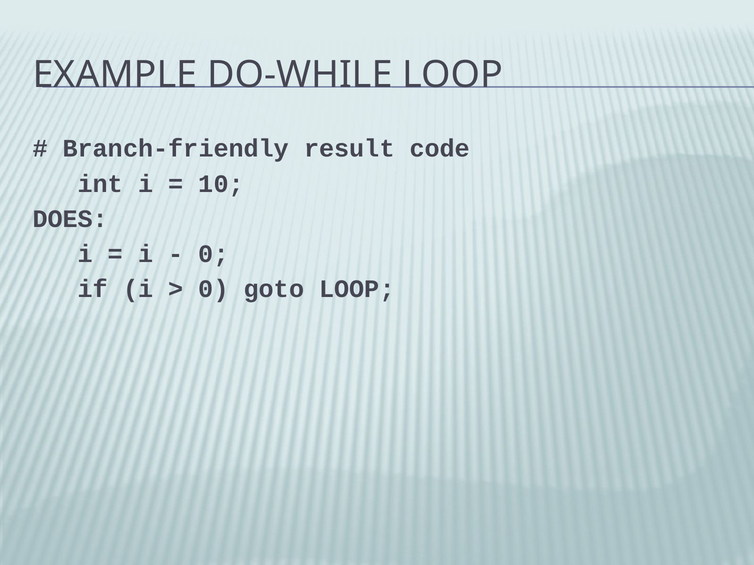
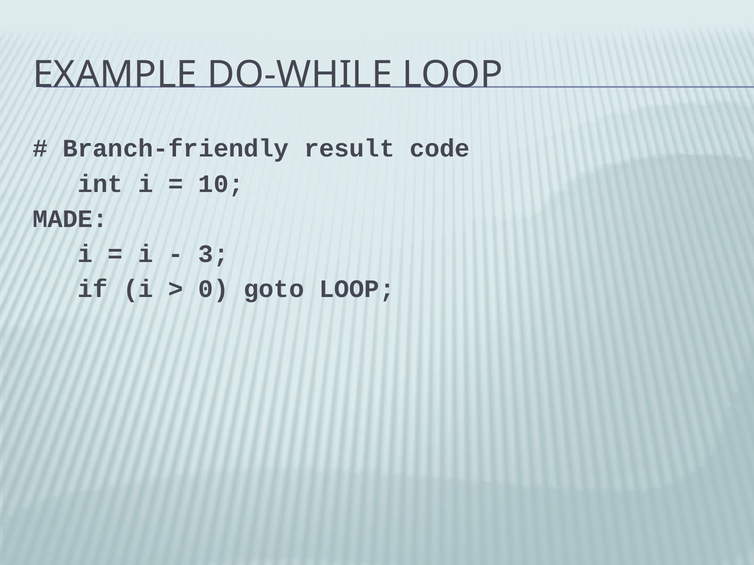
DOES: DOES -> MADE (70, 219)
0: 0 -> 3 (214, 254)
